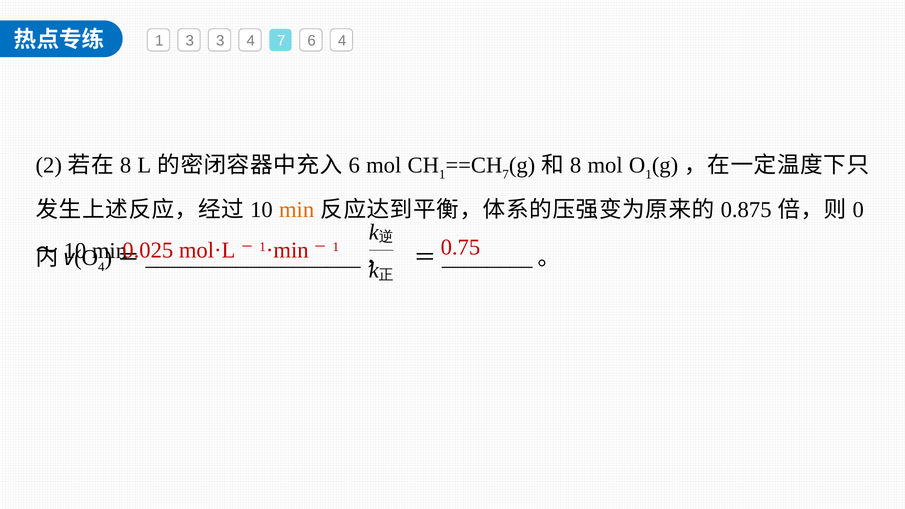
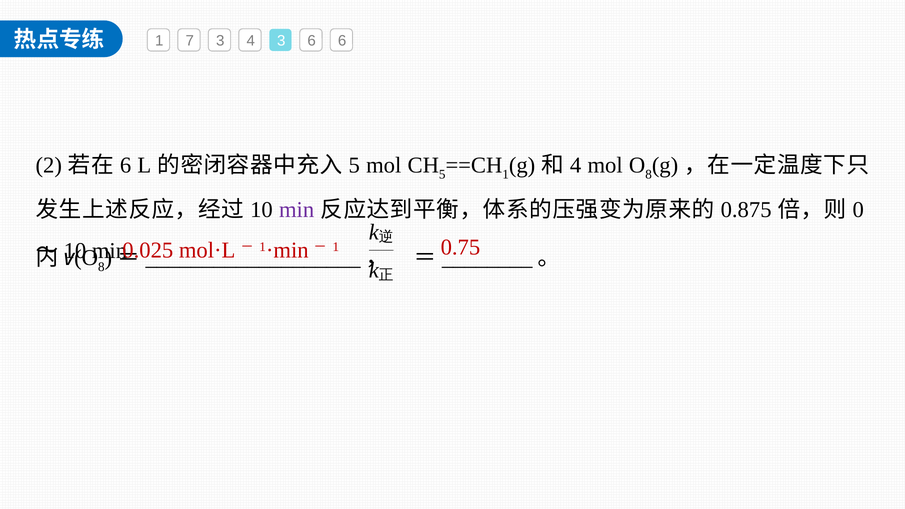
1 3: 3 -> 7 (190, 41)
4 7: 7 -> 3 (281, 41)
6 4: 4 -> 6 (342, 41)
8: 8 -> 6 (126, 166)
6: 6 -> 5 (354, 166)
1: 1 -> 5 (442, 174)
7: 7 -> 1 (506, 174)
8: 8 -> 4 (576, 166)
1: 1 -> 8 (649, 174)
min colour: orange -> purple (297, 210)
4: 4 -> 8 (101, 267)
